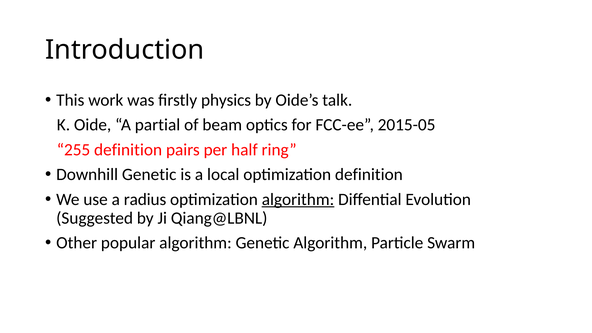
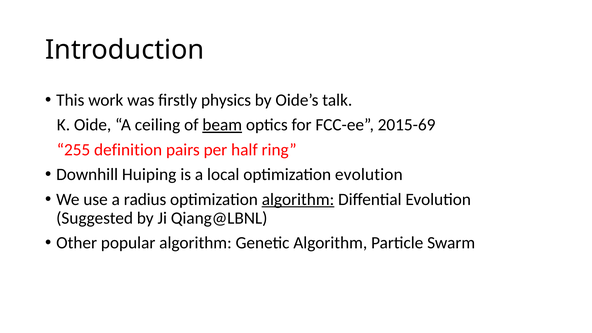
partial: partial -> ceiling (157, 125)
beam underline: none -> present (222, 125)
2015-05: 2015-05 -> 2015-69 (407, 125)
Downhill Genetic: Genetic -> Huiping (149, 175)
optimization definition: definition -> evolution (369, 175)
